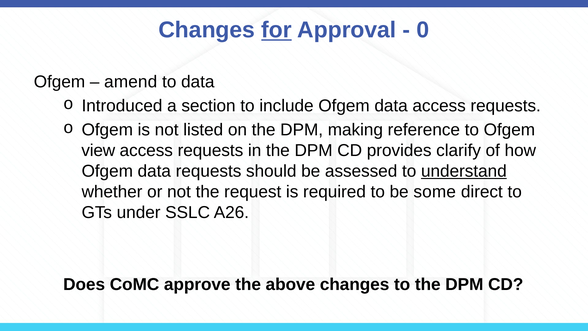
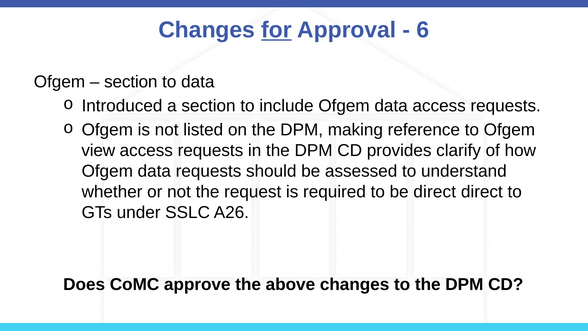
0: 0 -> 6 (423, 30)
amend: amend -> section (131, 82)
understand underline: present -> none (464, 171)
be some: some -> direct (435, 192)
